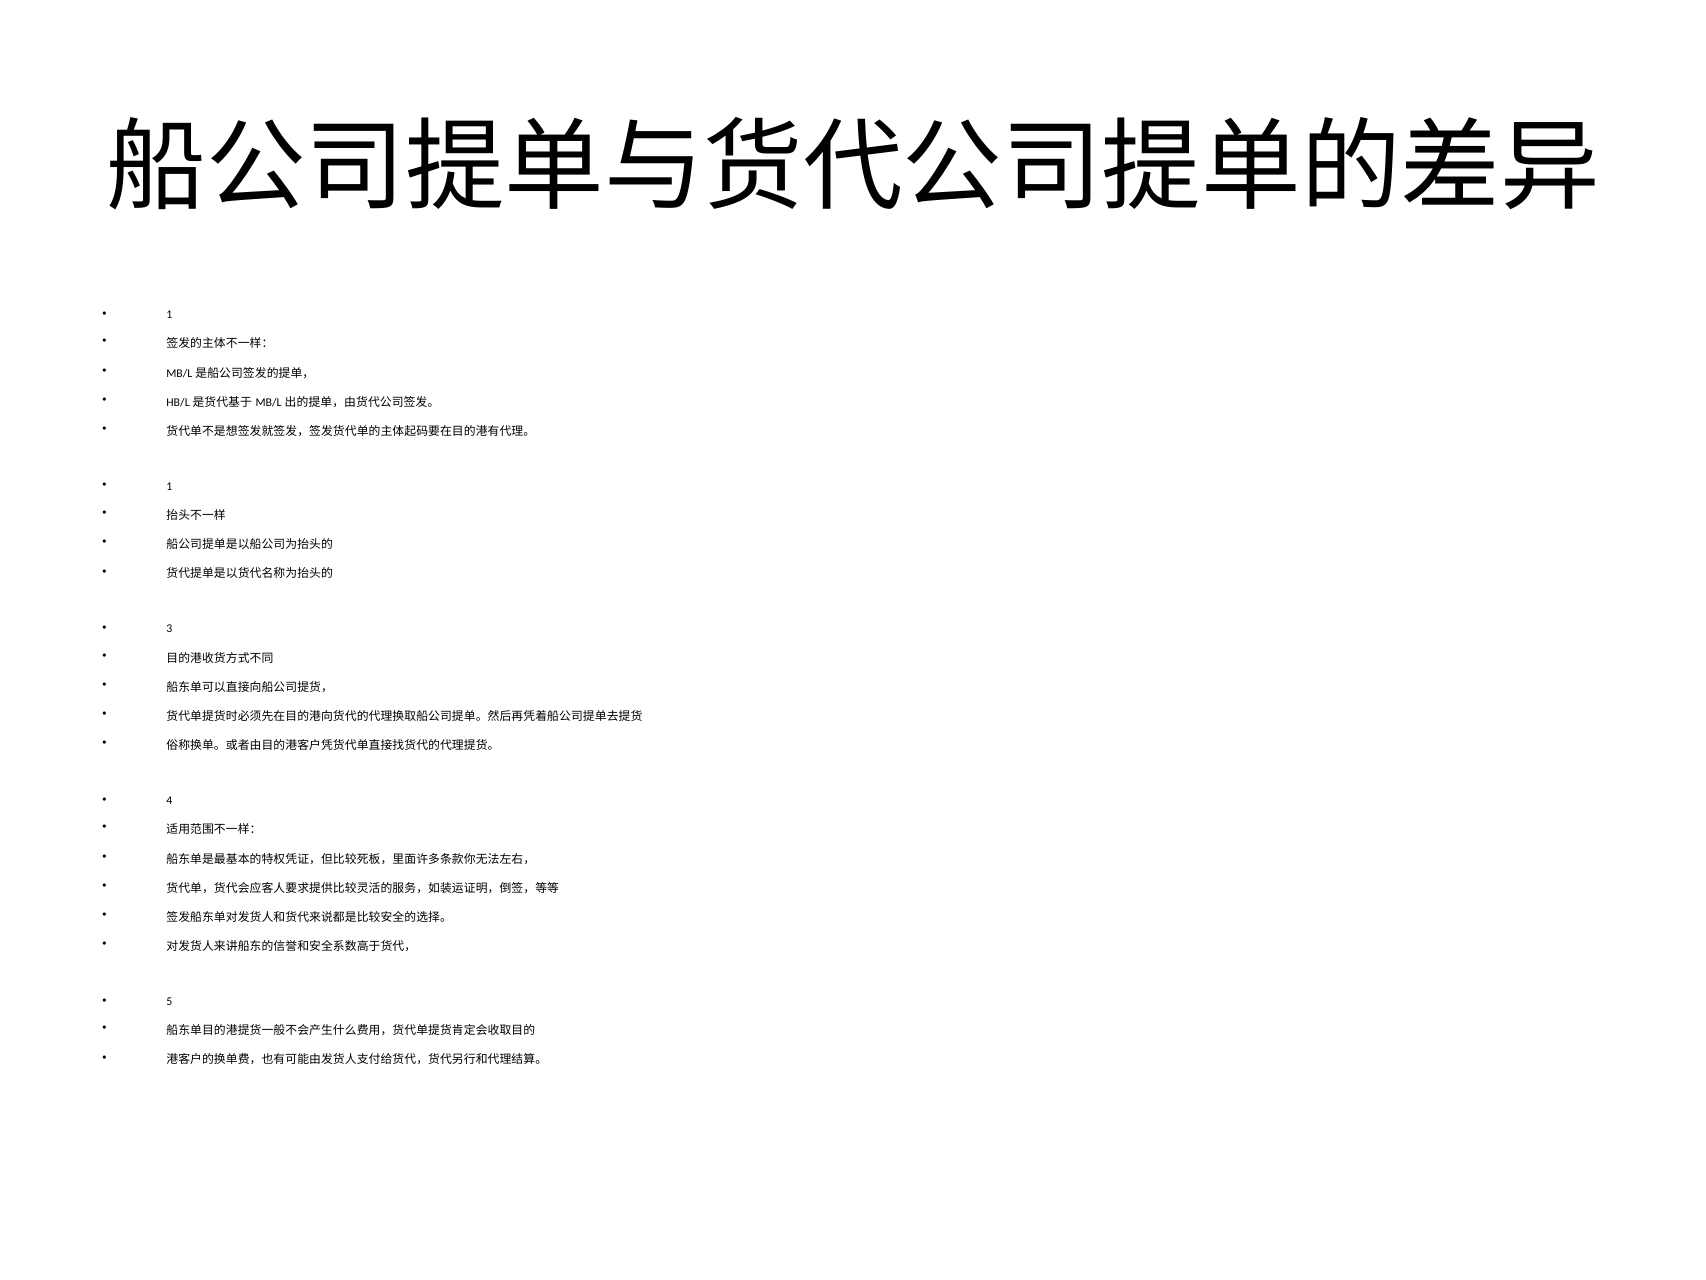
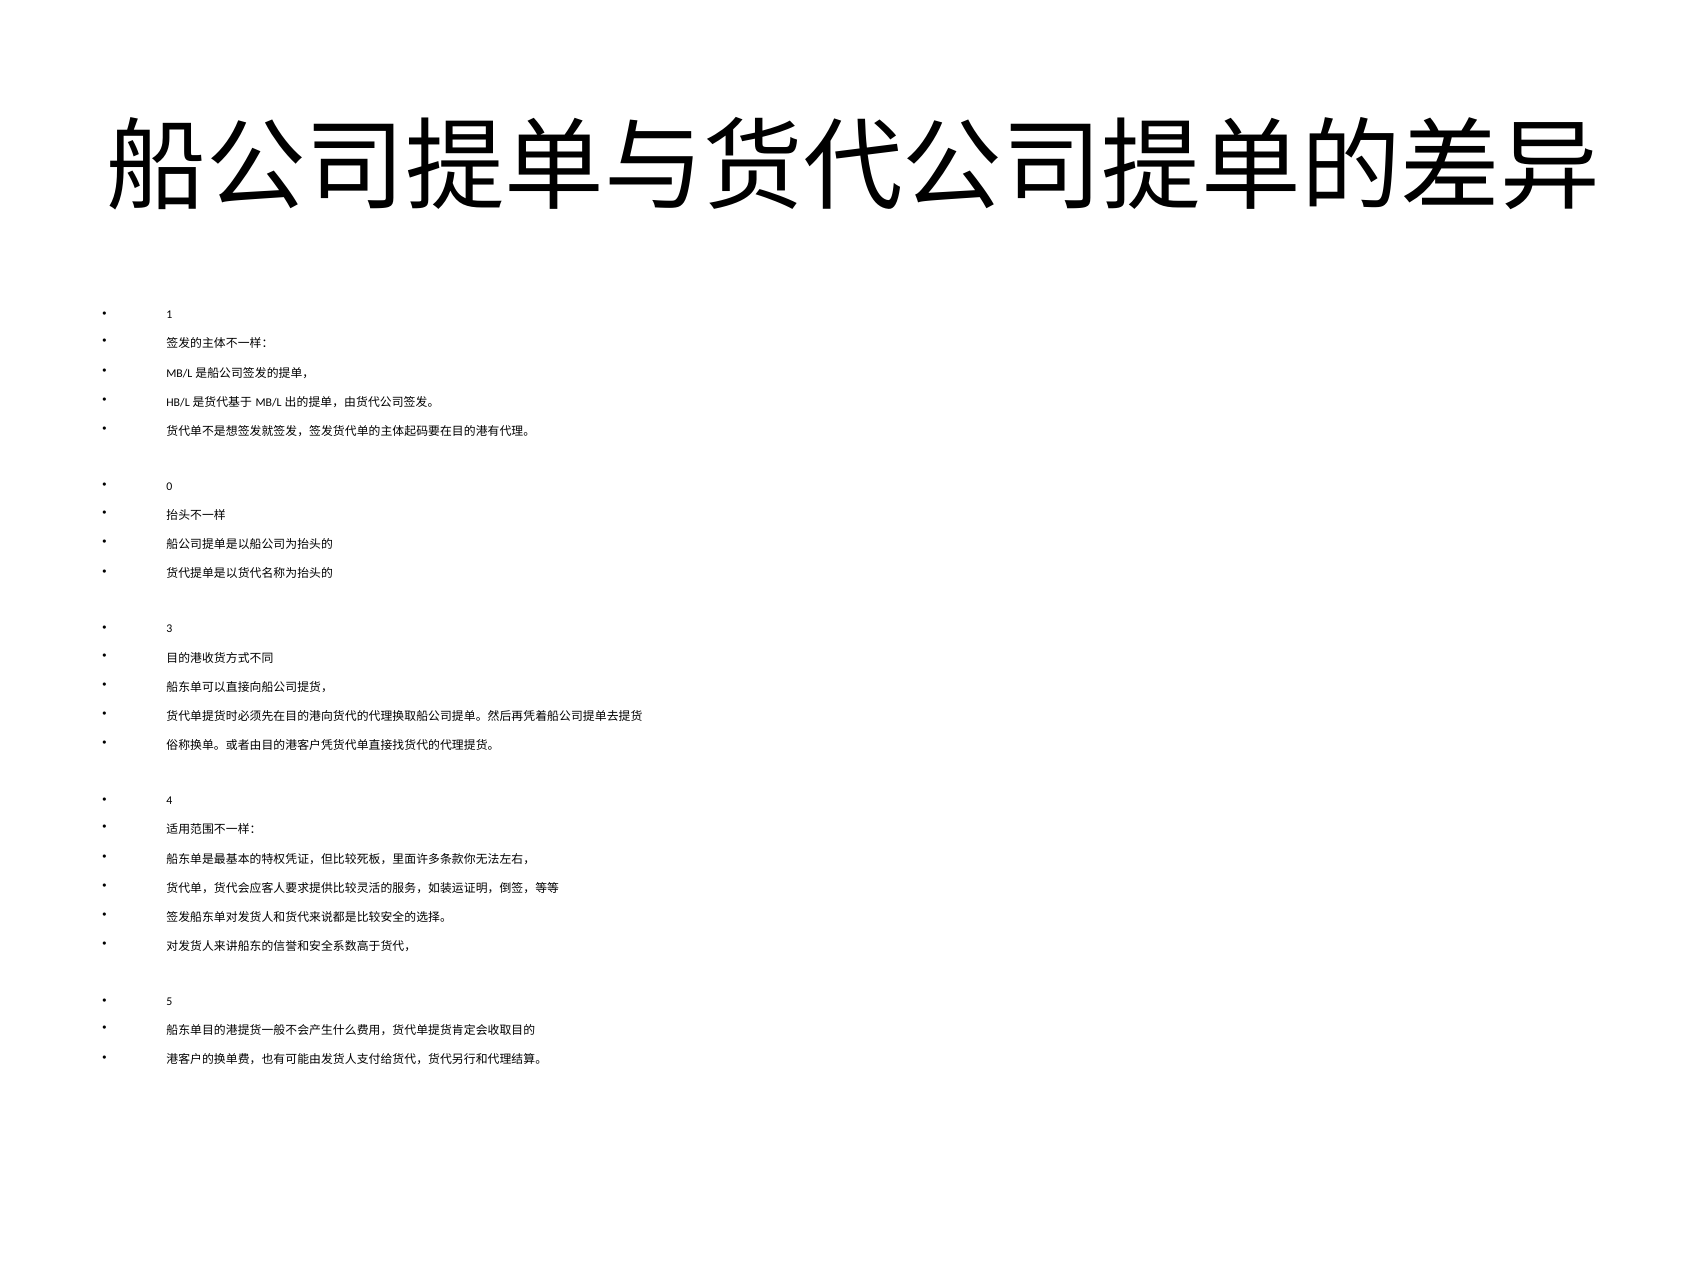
1: 1 -> 0 (169, 486)
